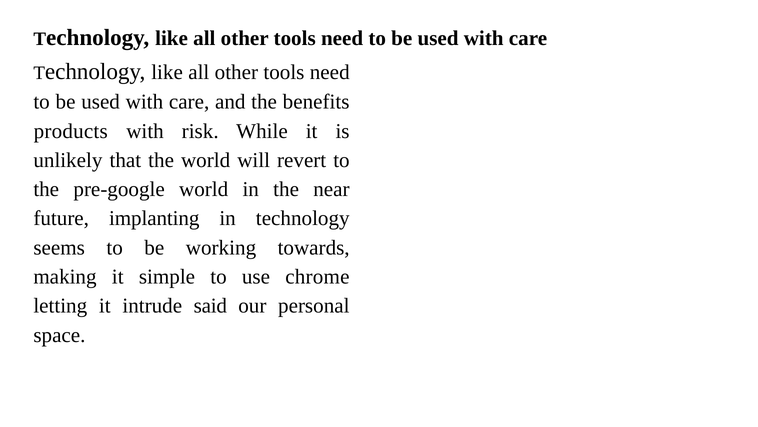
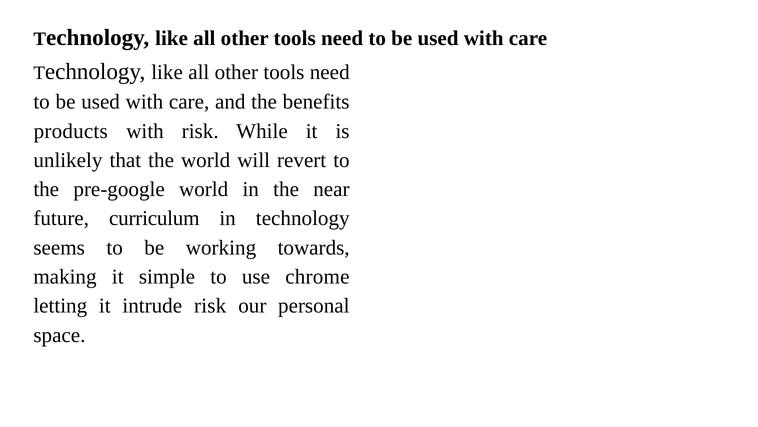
implanting: implanting -> curriculum (154, 218)
intrude said: said -> risk (210, 305)
